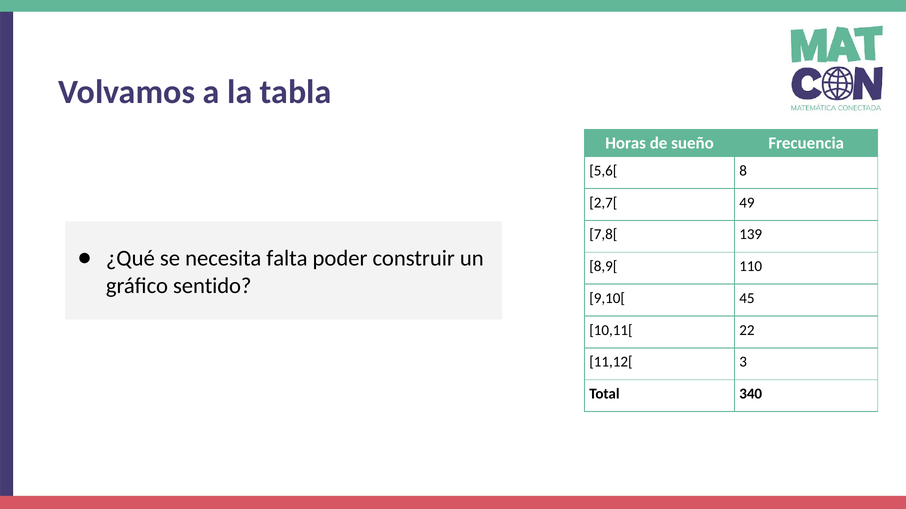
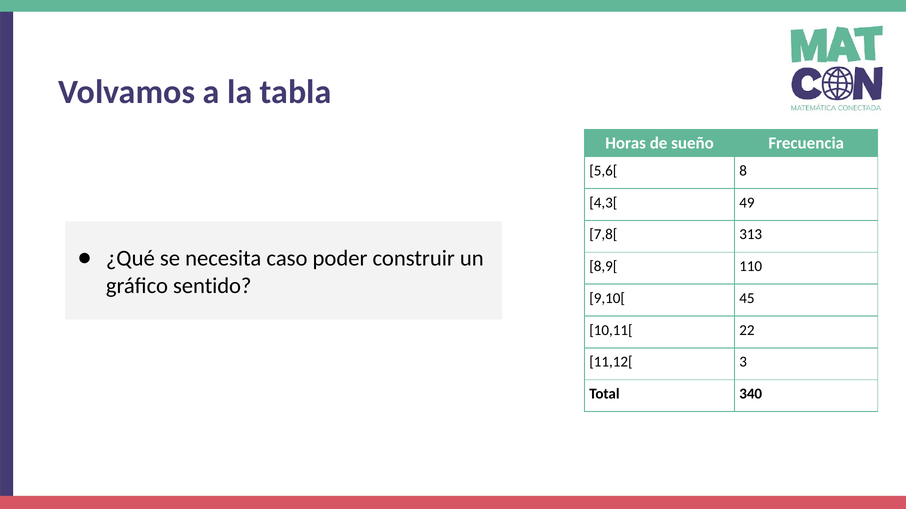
2,7[: 2,7[ -> 4,3[ (603, 203)
139: 139 -> 313 (751, 235)
falta: falta -> caso (287, 259)
